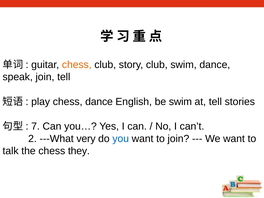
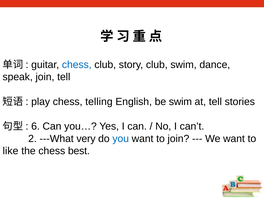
chess colour: orange -> blue (77, 65)
chess dance: dance -> telling (99, 102)
7: 7 -> 6 (35, 126)
talk: talk -> like (11, 151)
they: they -> best (79, 151)
